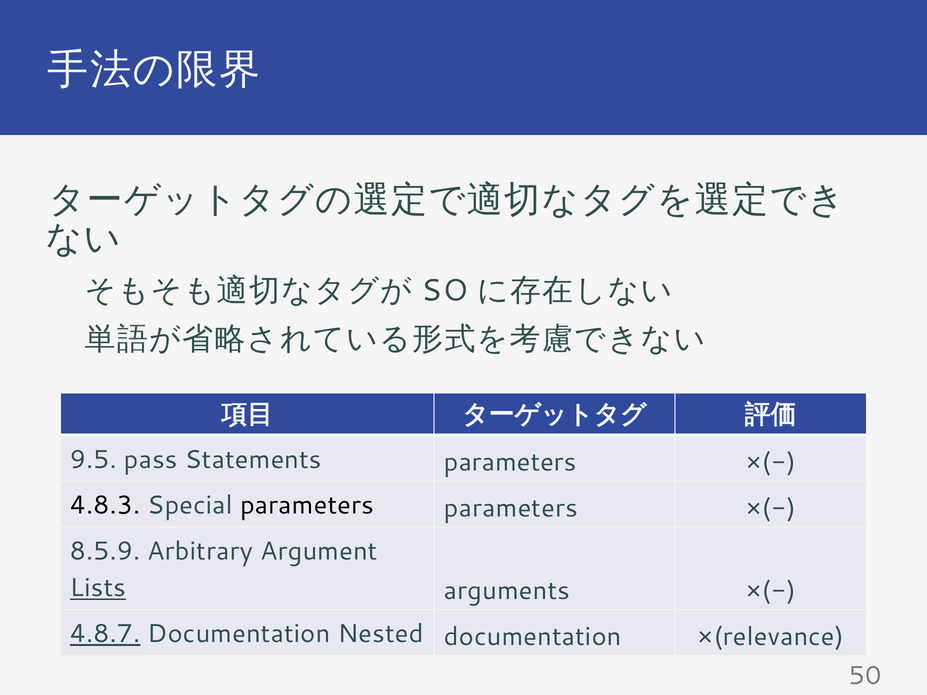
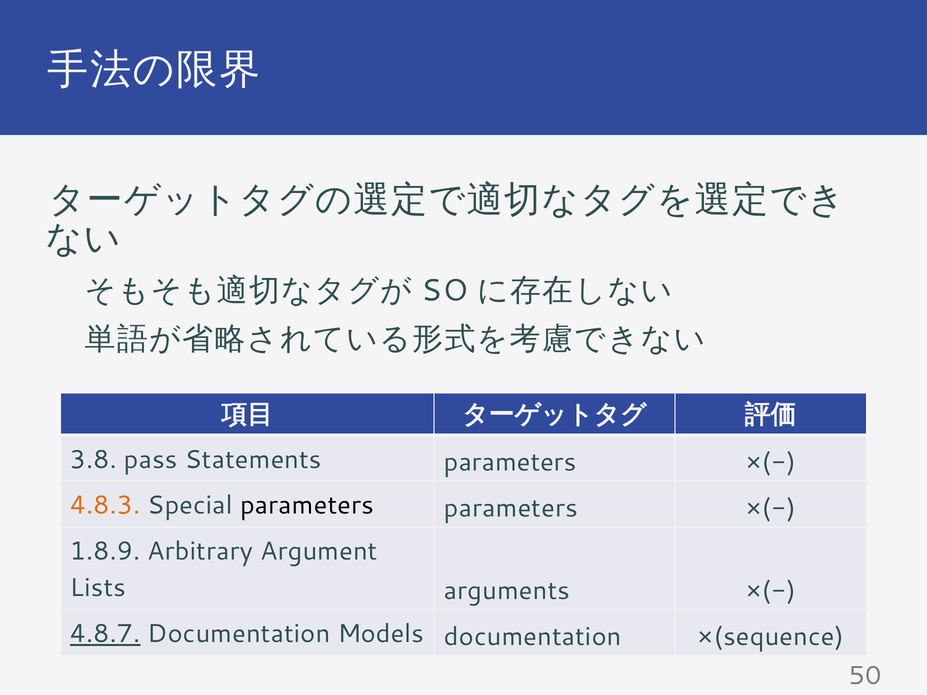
9.5: 9.5 -> 3.8 (93, 460)
4.8.3 colour: black -> orange (105, 506)
8.5.9: 8.5.9 -> 1.8.9 (105, 552)
Lists underline: present -> none (98, 588)
Nested: Nested -> Models (381, 634)
×(relevance: ×(relevance -> ×(sequence (771, 637)
